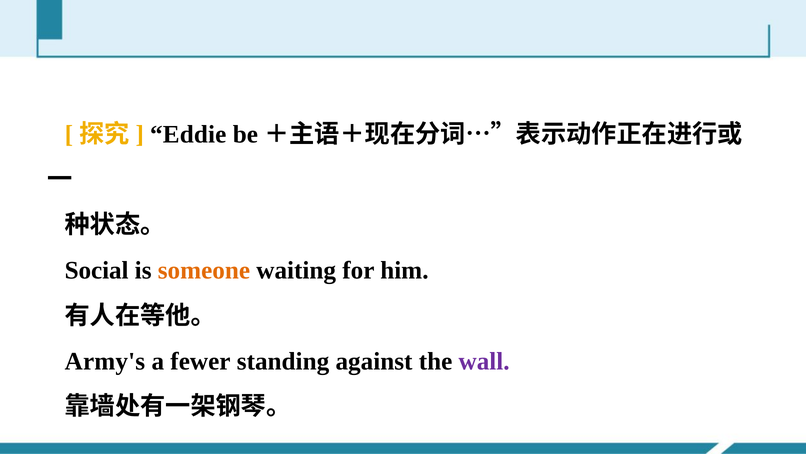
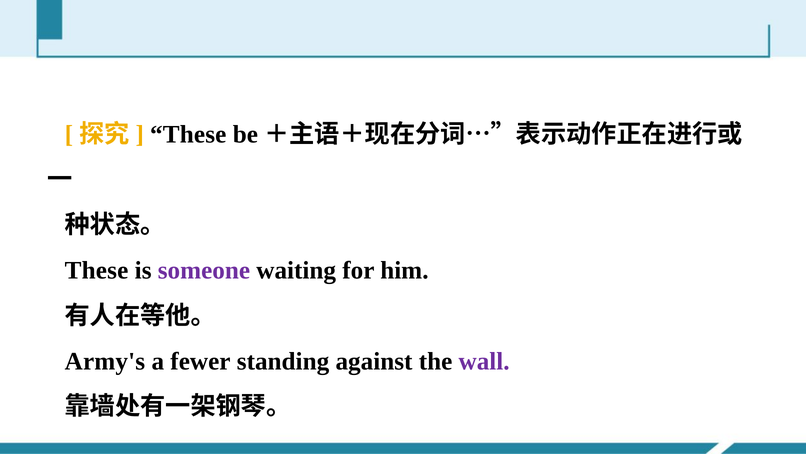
Eddie: Eddie -> These (188, 134)
Social: Social -> These (96, 270)
someone colour: orange -> purple (204, 270)
